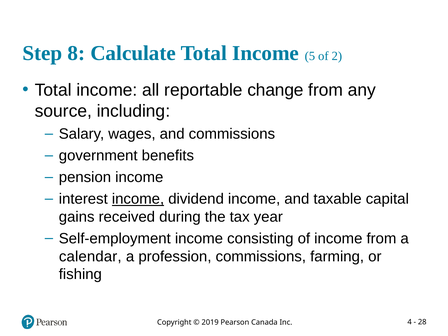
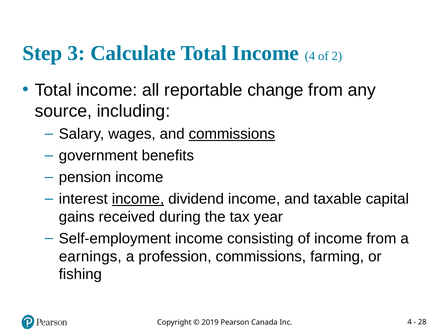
8: 8 -> 3 (76, 53)
Income 5: 5 -> 4 (310, 56)
commissions underline: none -> present (232, 134)
calendar: calendar -> earnings (90, 256)
